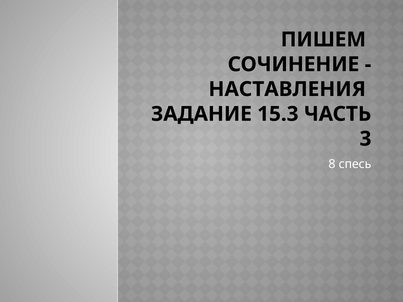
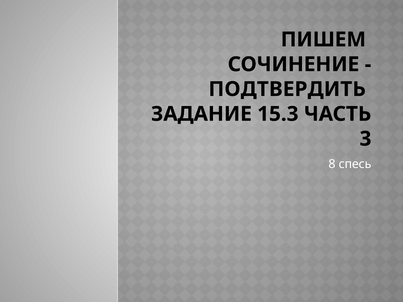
НАСТАВЛЕНИЯ: НАСТАВЛЕНИЯ -> ПОДТВЕРДИТЬ (287, 89)
